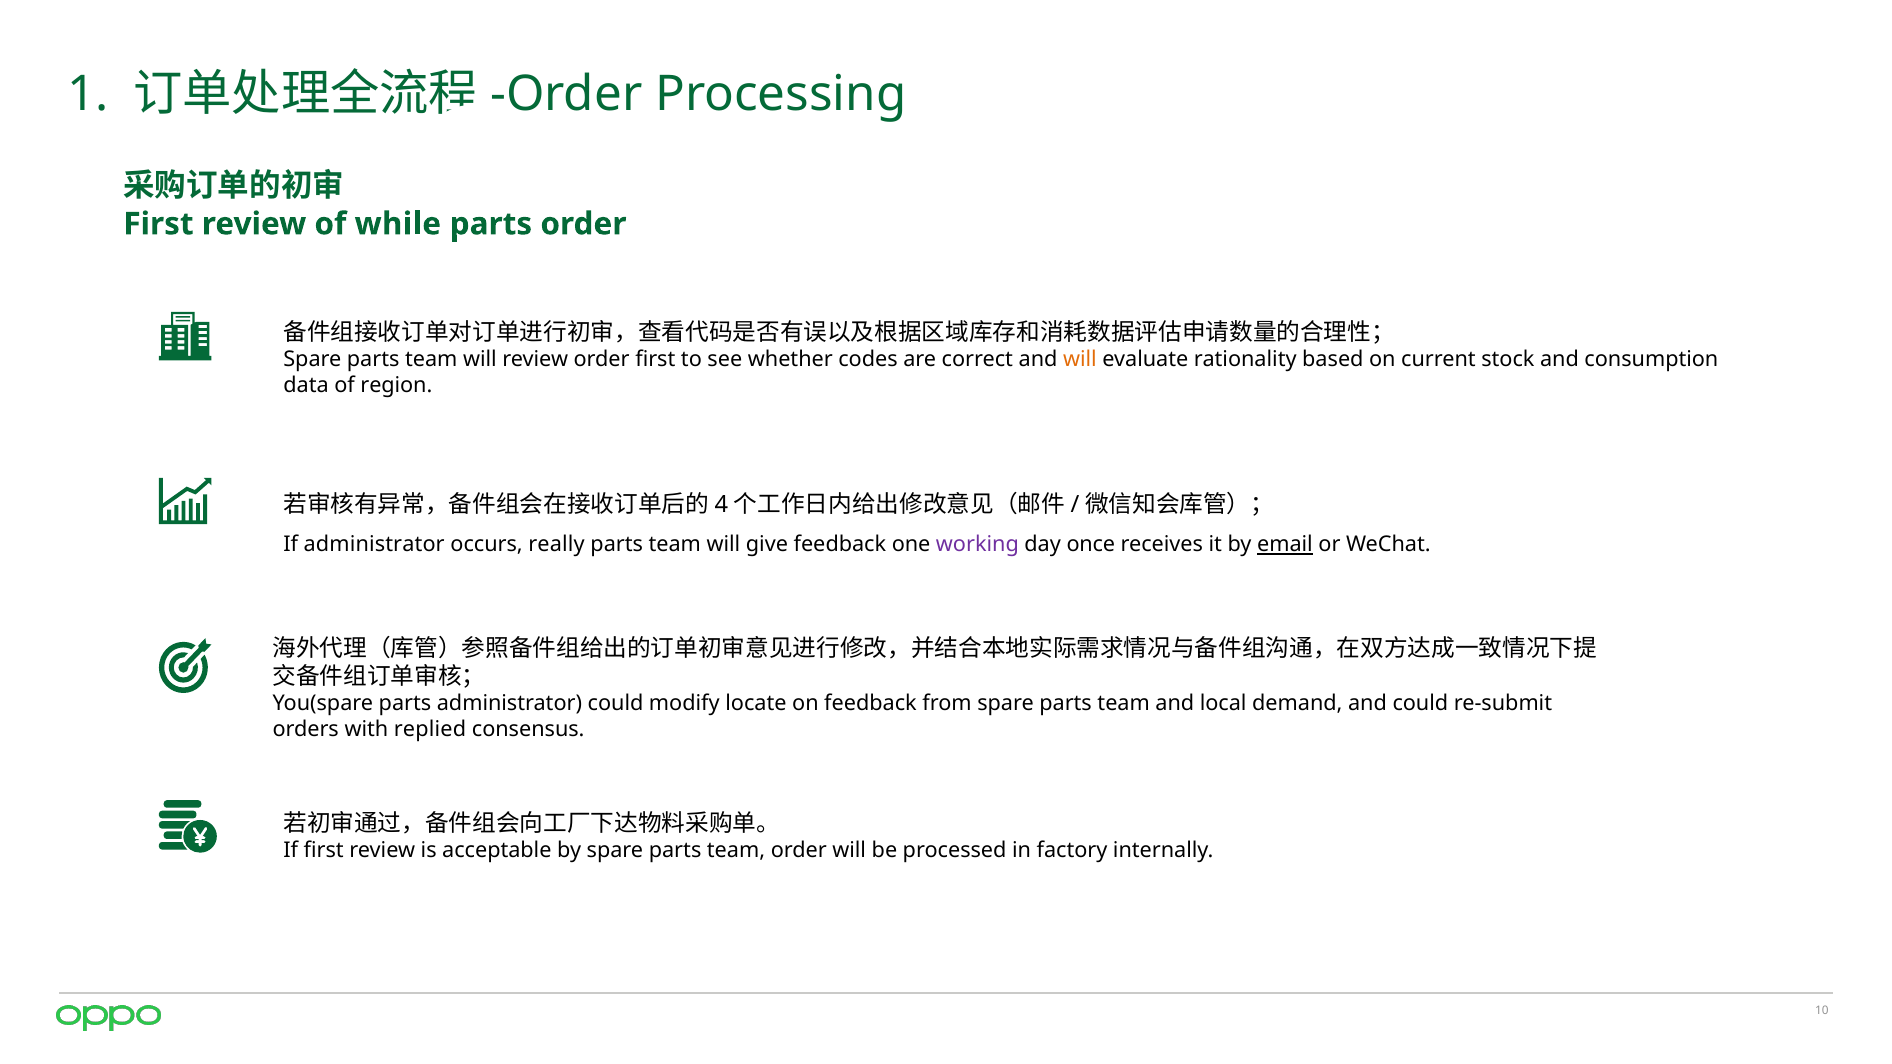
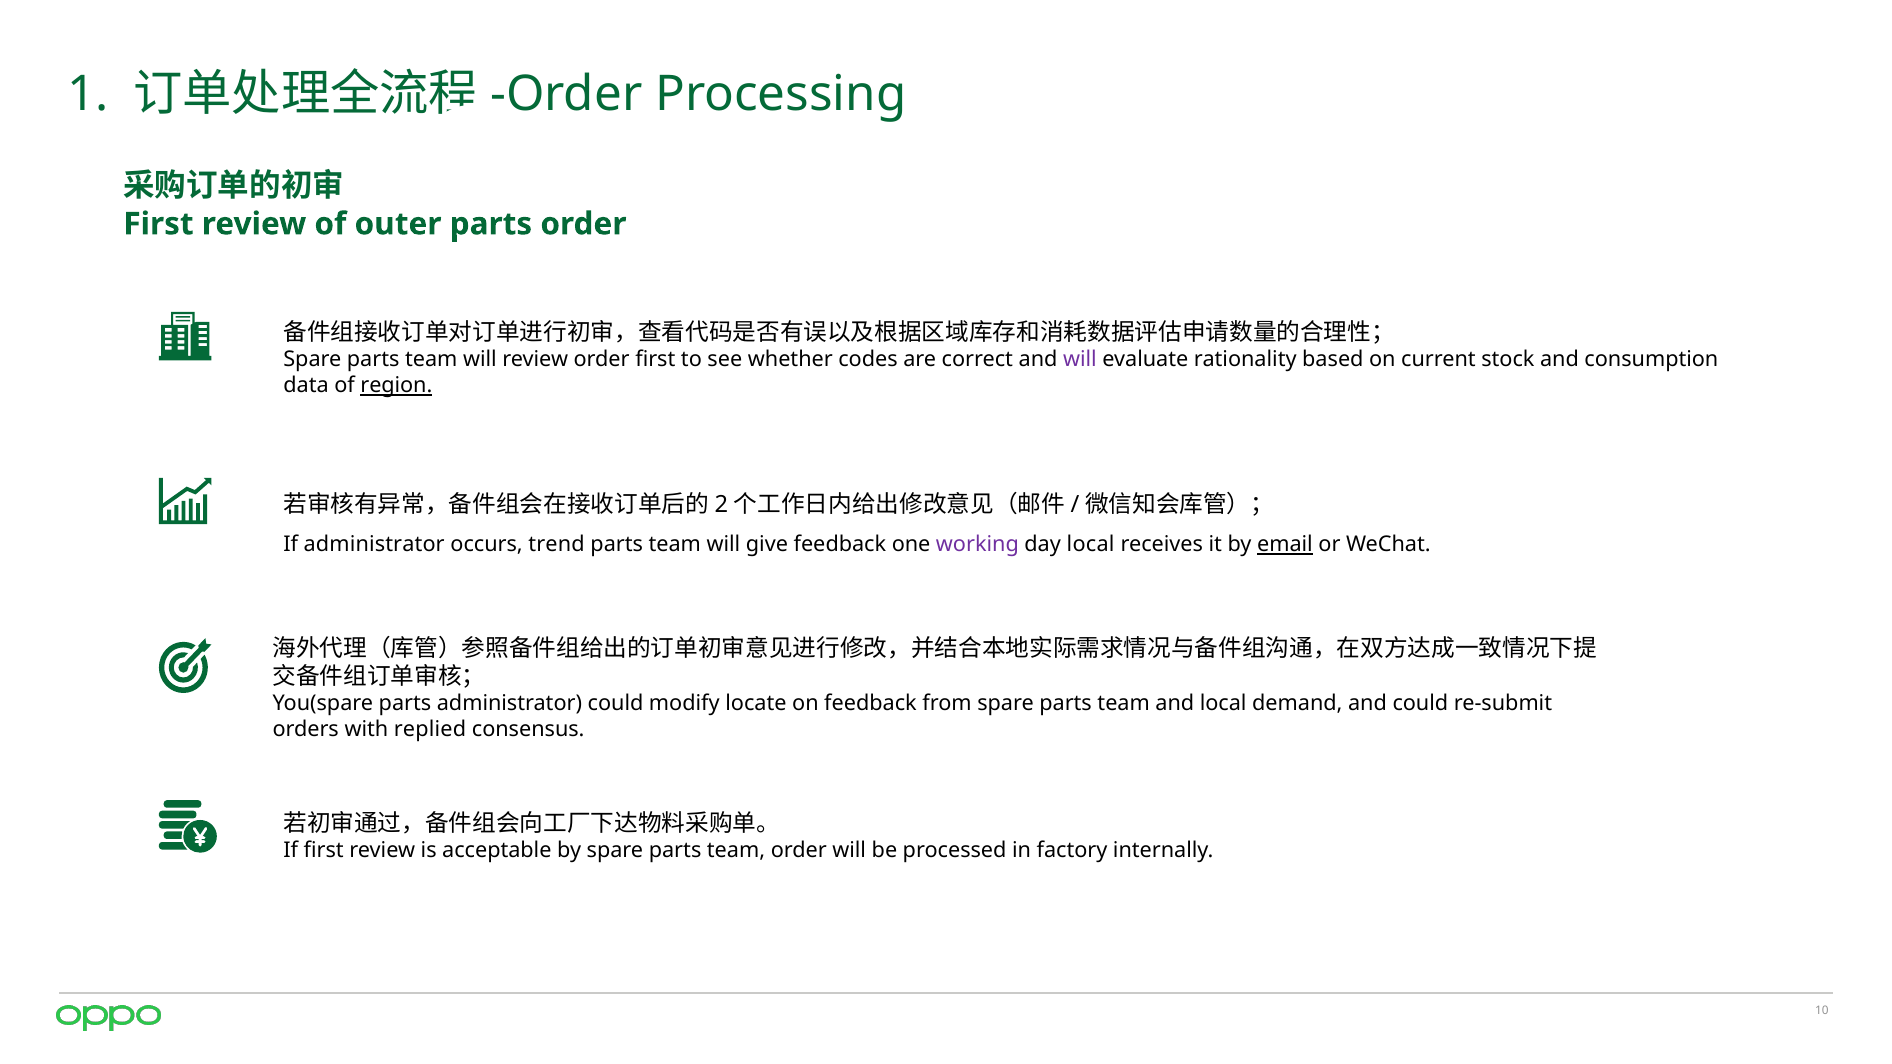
while: while -> outer (398, 224)
will colour: orange -> purple (1080, 360)
region underline: none -> present (396, 386)
4: 4 -> 2 (721, 505)
really: really -> trend (556, 545)
day once: once -> local (1091, 545)
